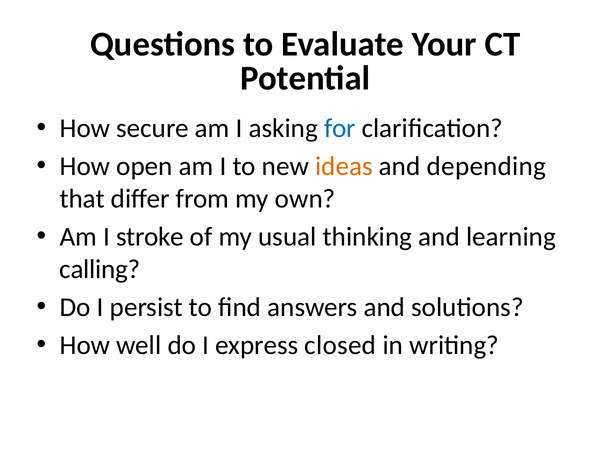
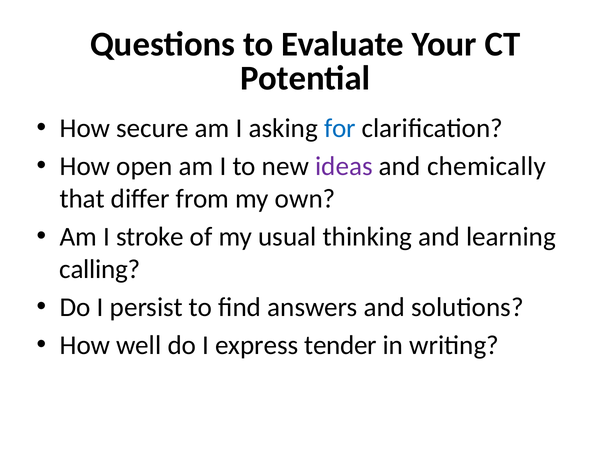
ideas colour: orange -> purple (344, 166)
depending: depending -> chemically (486, 166)
closed: closed -> tender (341, 345)
